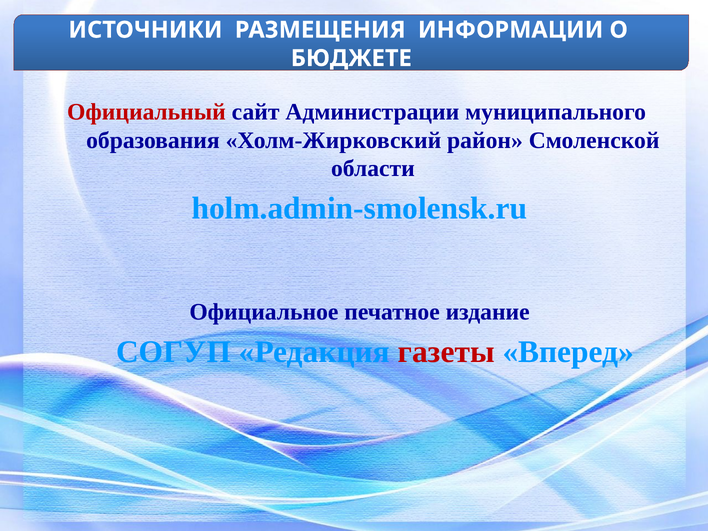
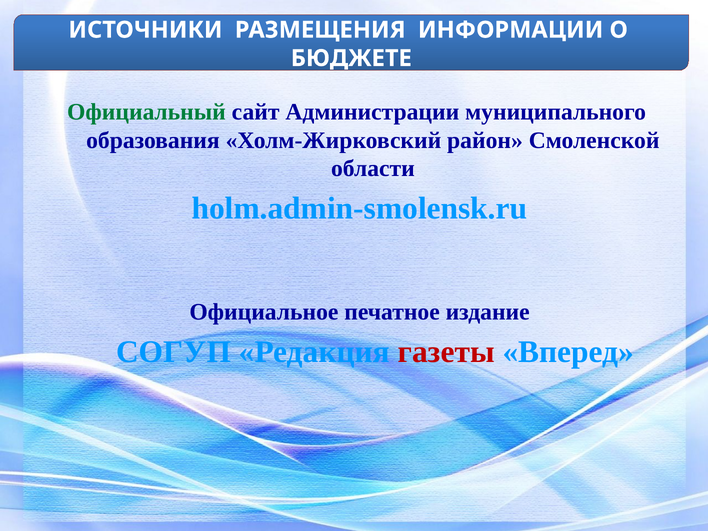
Официальный colour: red -> green (146, 112)
